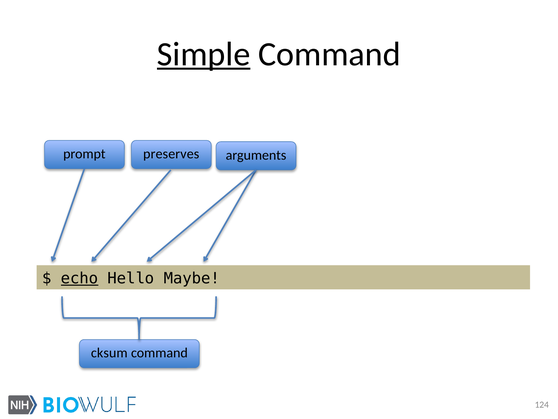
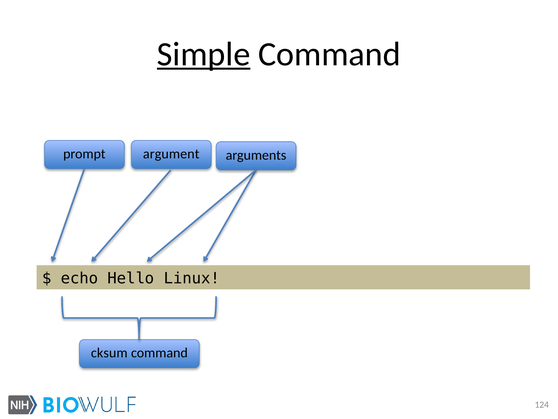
preserves: preserves -> argument (171, 154)
echo underline: present -> none (80, 278)
Maybe: Maybe -> Linux (192, 278)
